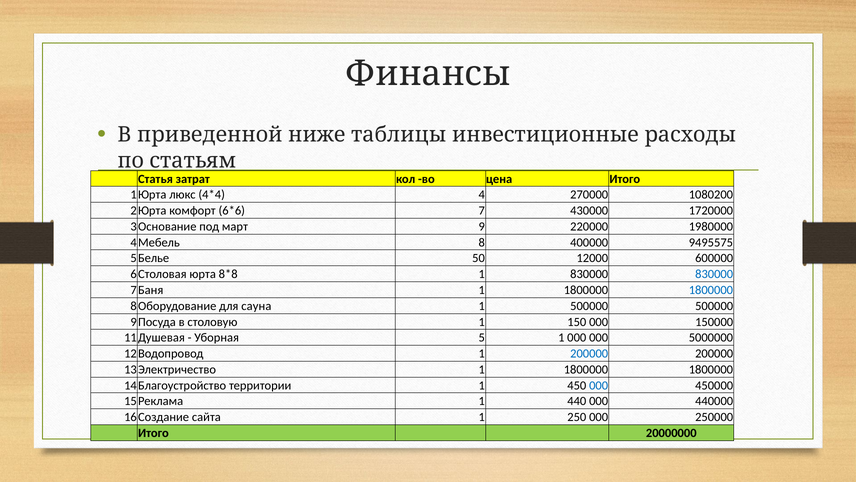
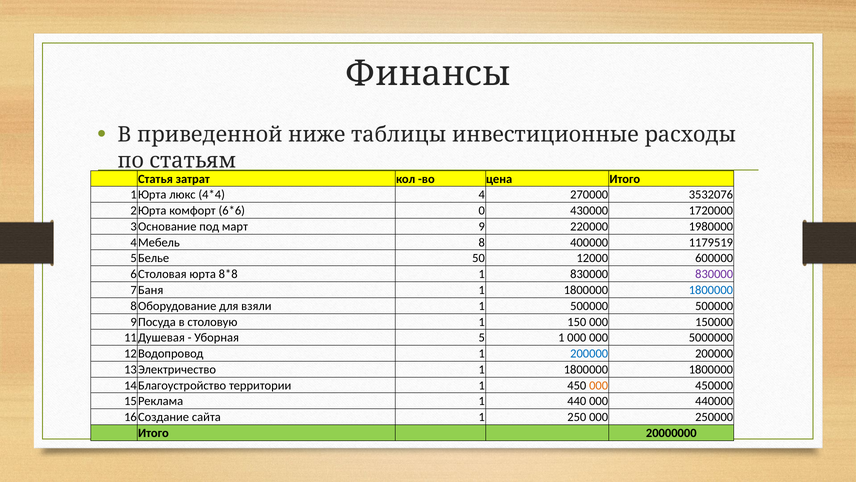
1080200: 1080200 -> 3532076 (711, 195)
7: 7 -> 0 (482, 210)
9495575: 9495575 -> 1179519 (711, 242)
830000 colour: blue -> purple (714, 274)
сауна: сауна -> взяли (256, 306)
000 colour: blue -> orange (599, 385)
